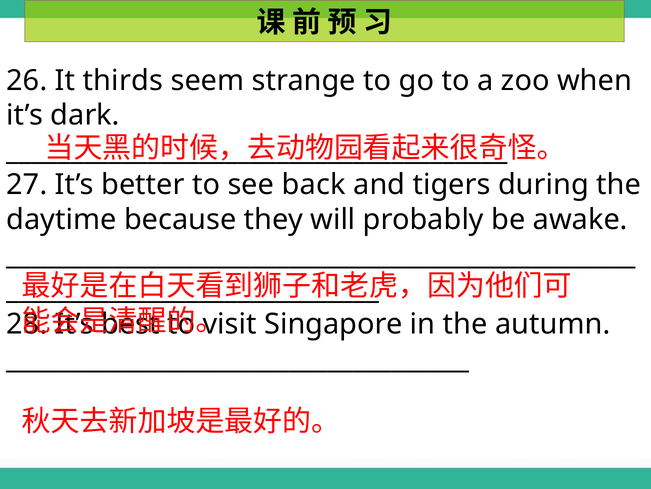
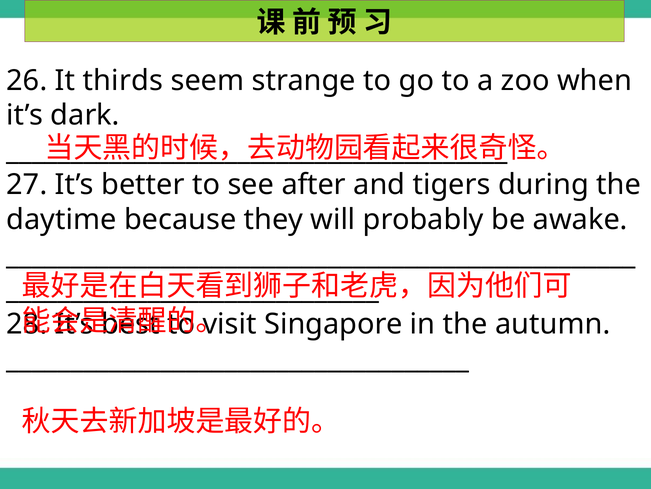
back: back -> after (314, 185)
